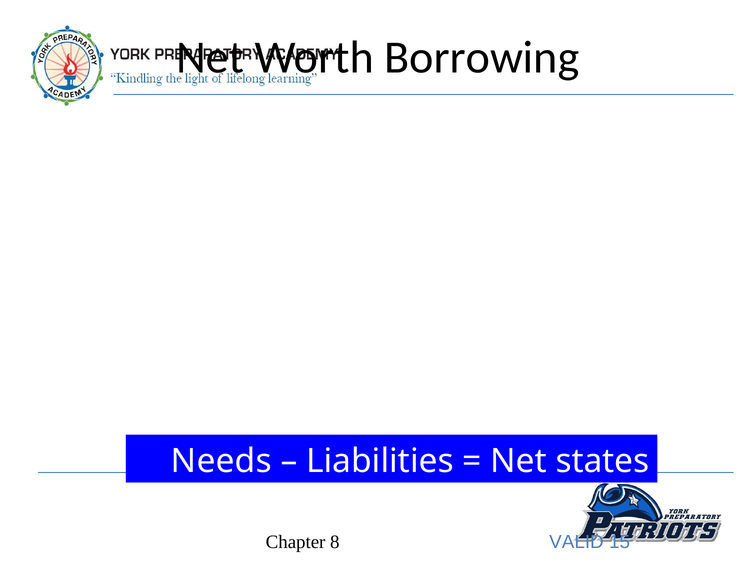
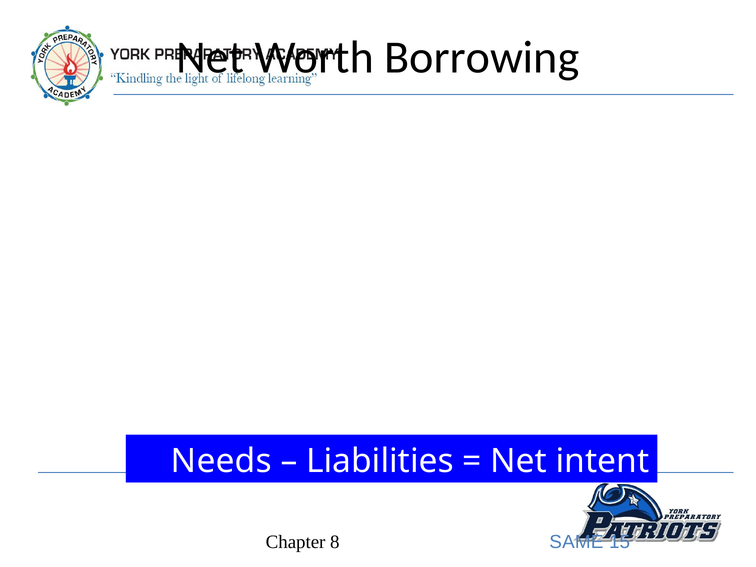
states: states -> intent (602, 461)
VALID: VALID -> SAME (576, 542)
